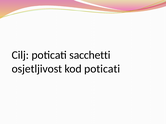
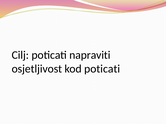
sacchetti: sacchetti -> napraviti (90, 55)
